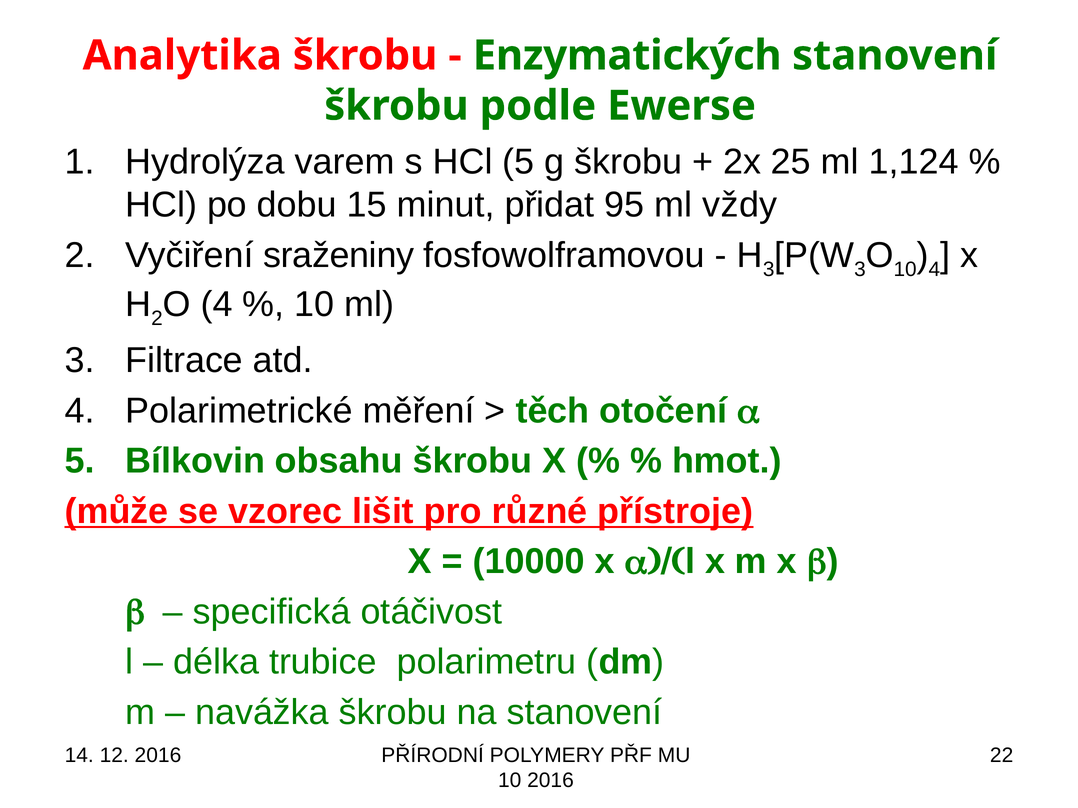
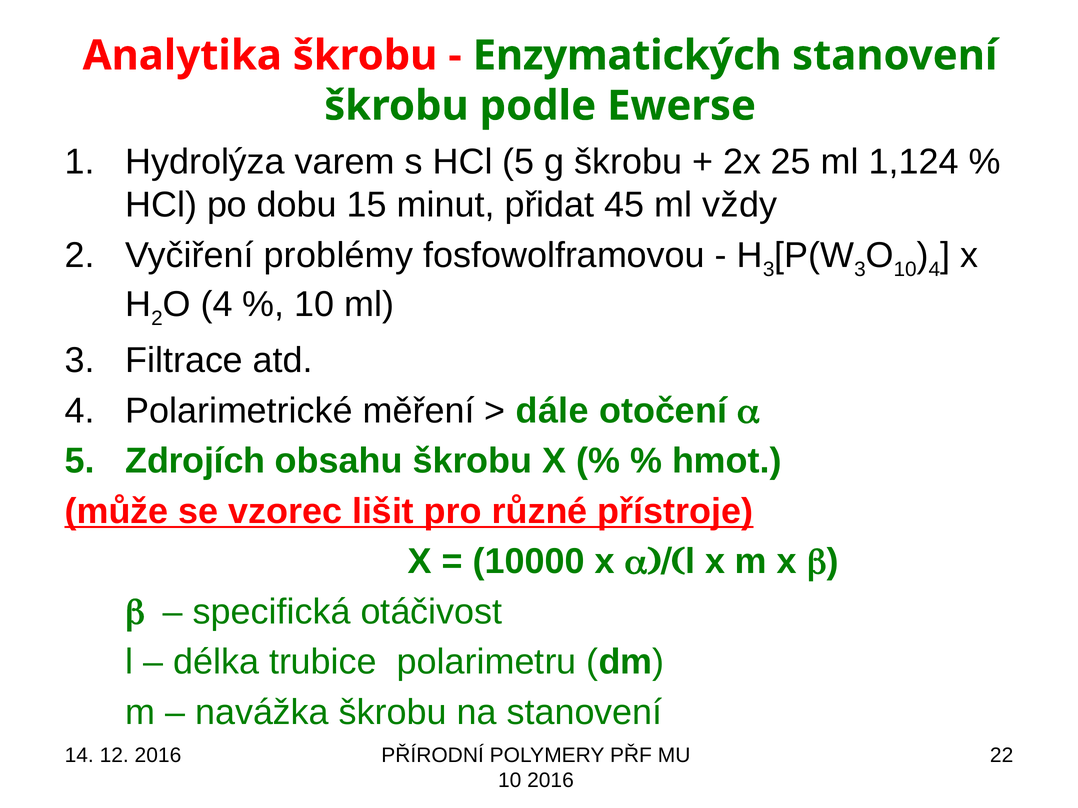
95: 95 -> 45 (624, 205)
sraženiny: sraženiny -> problémy (338, 255)
těch: těch -> dále (552, 411)
Bílkovin: Bílkovin -> Zdrojích (195, 461)
